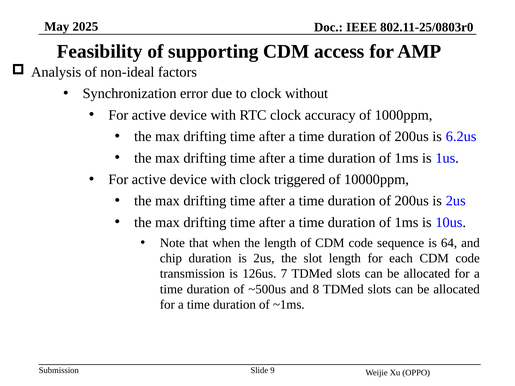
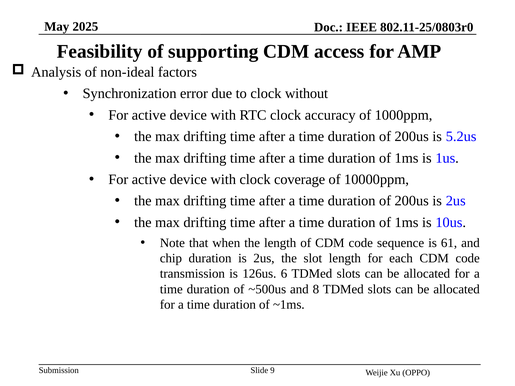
6.2us: 6.2us -> 5.2us (461, 137)
triggered: triggered -> coverage (300, 180)
64: 64 -> 61 (449, 243)
7: 7 -> 6 (284, 274)
